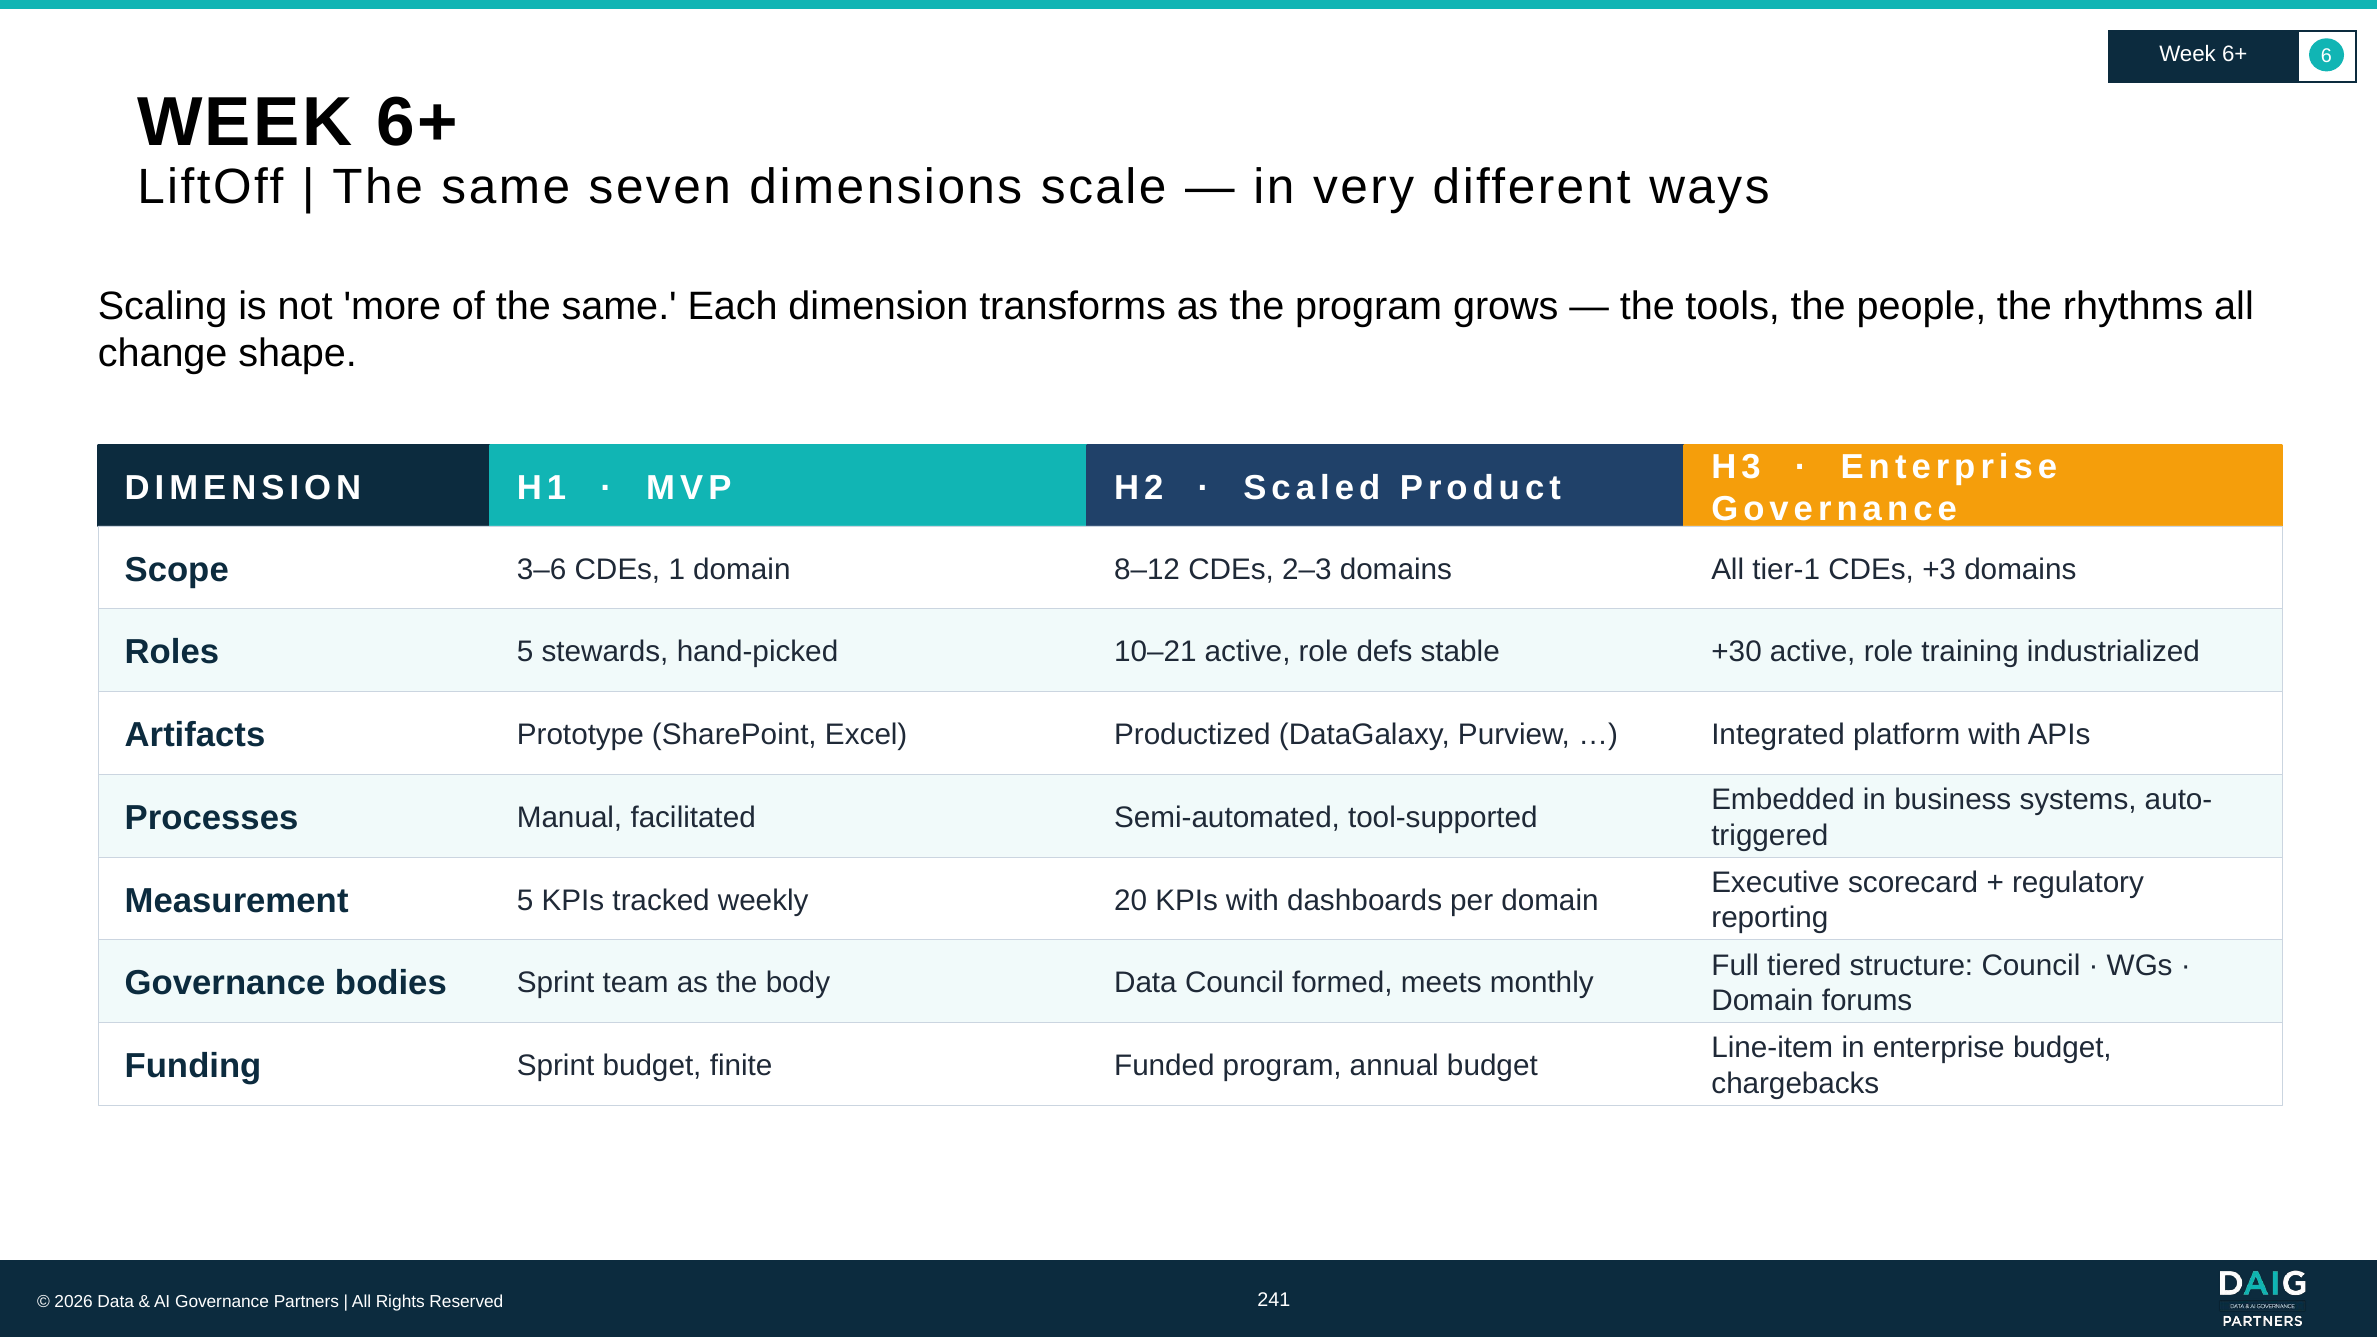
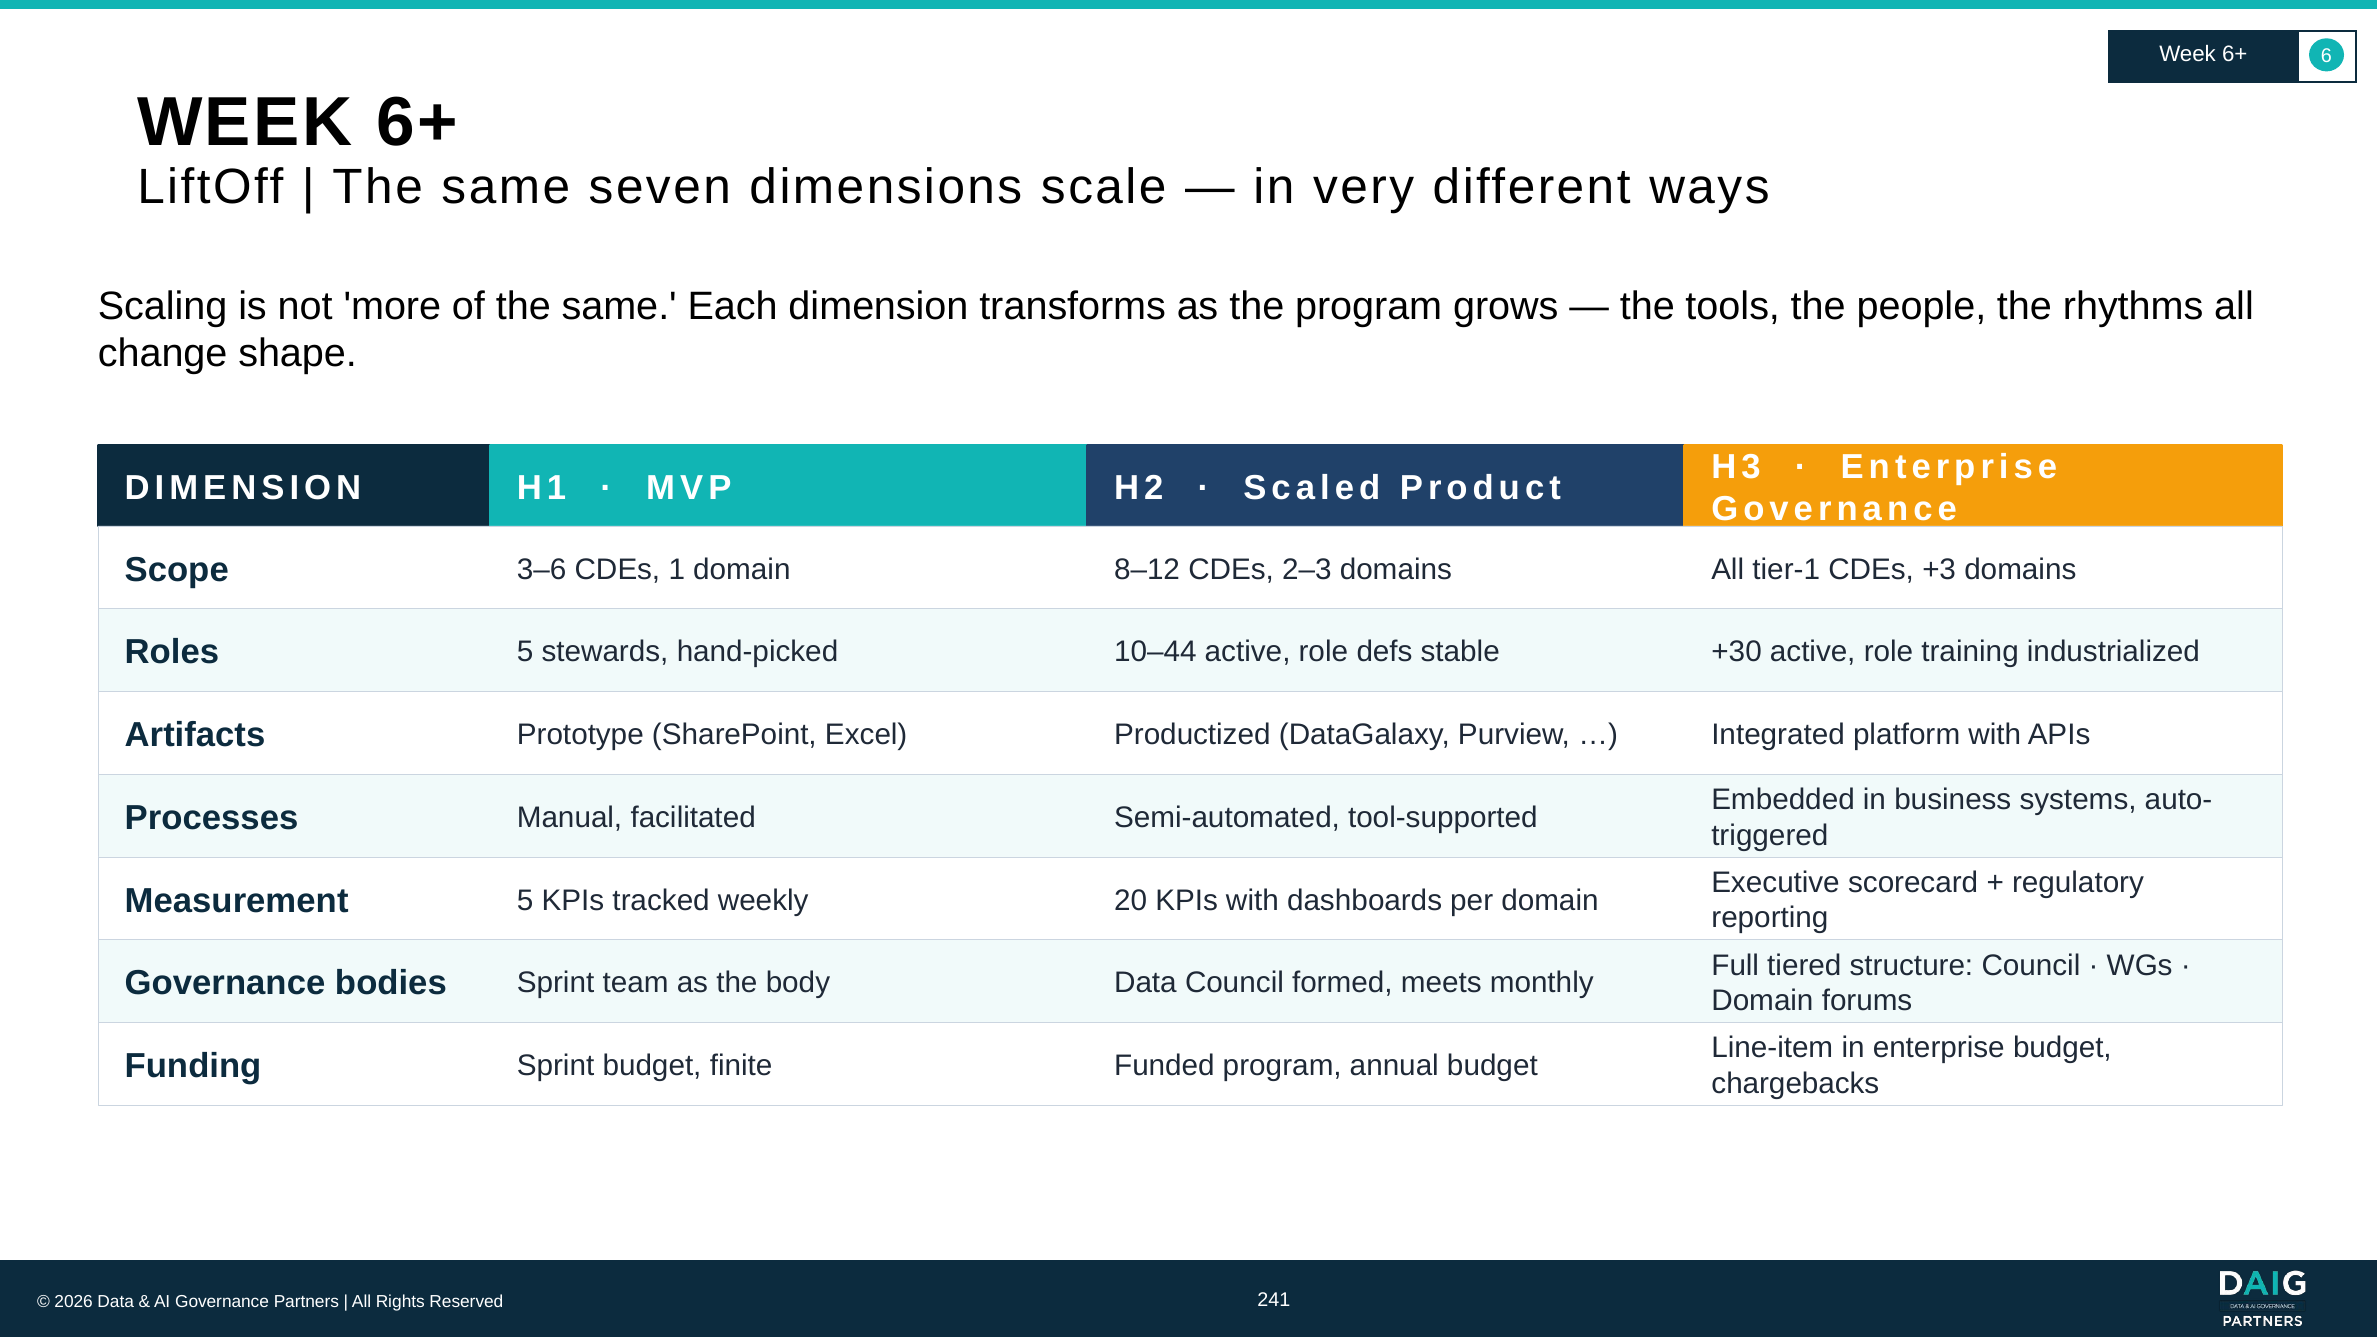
10–21: 10–21 -> 10–44 (1155, 652)
